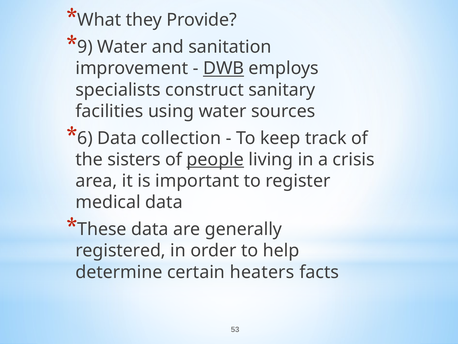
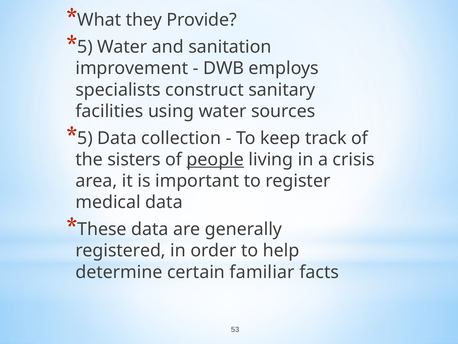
9: 9 -> 5 (85, 47)
DWB underline: present -> none (224, 68)
6: 6 -> 5 (85, 138)
heaters: heaters -> familiar (262, 272)
